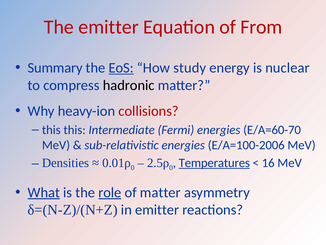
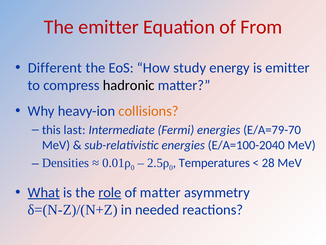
Summary: Summary -> Different (55, 68)
EoS underline: present -> none (121, 68)
is nuclear: nuclear -> emitter (287, 68)
collisions colour: red -> orange (149, 111)
this this: this -> last (75, 130)
E/A=60-70: E/A=60-70 -> E/A=79-70 (272, 130)
E/A=100-2006: E/A=100-2006 -> E/A=100-2040 (246, 145)
Temperatures underline: present -> none (214, 163)
16: 16 -> 28 (268, 163)
in emitter: emitter -> needed (157, 209)
